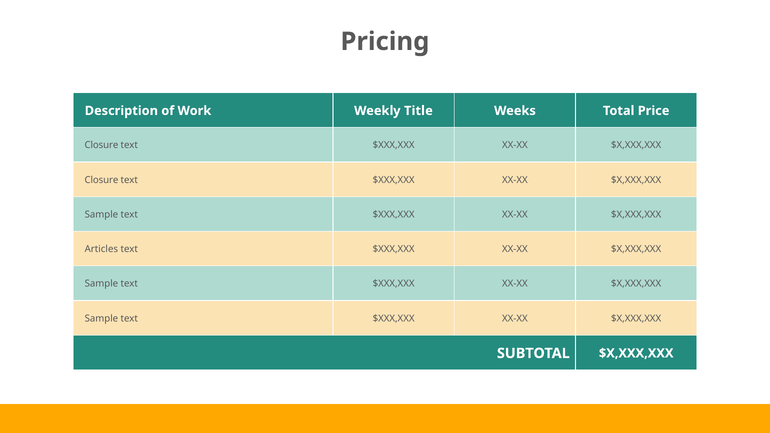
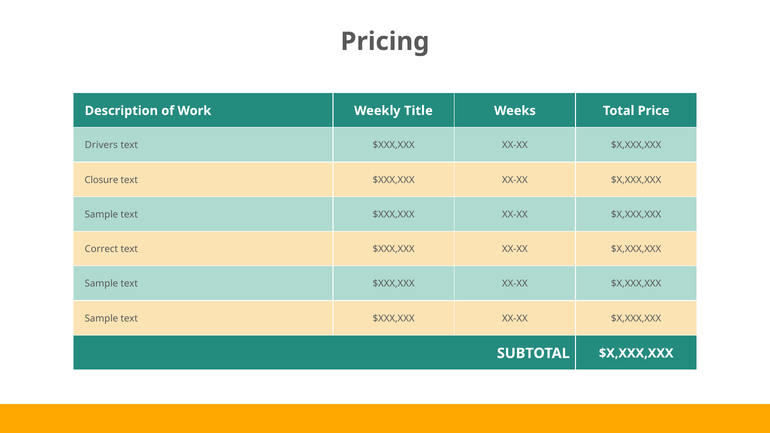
Closure: Closure -> Drivers (101, 145)
Articles: Articles -> Correct (101, 249)
